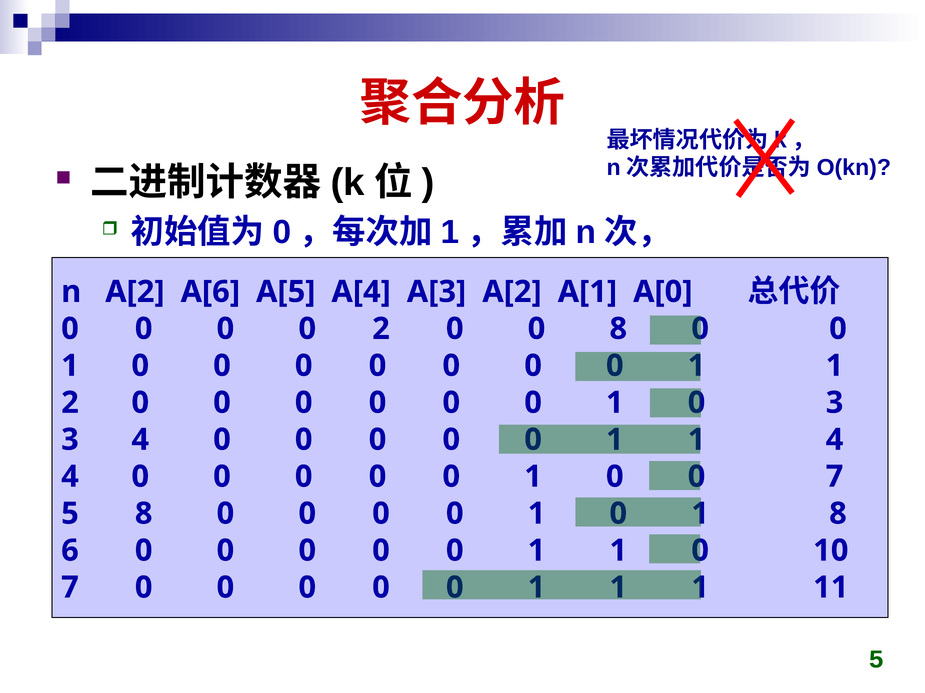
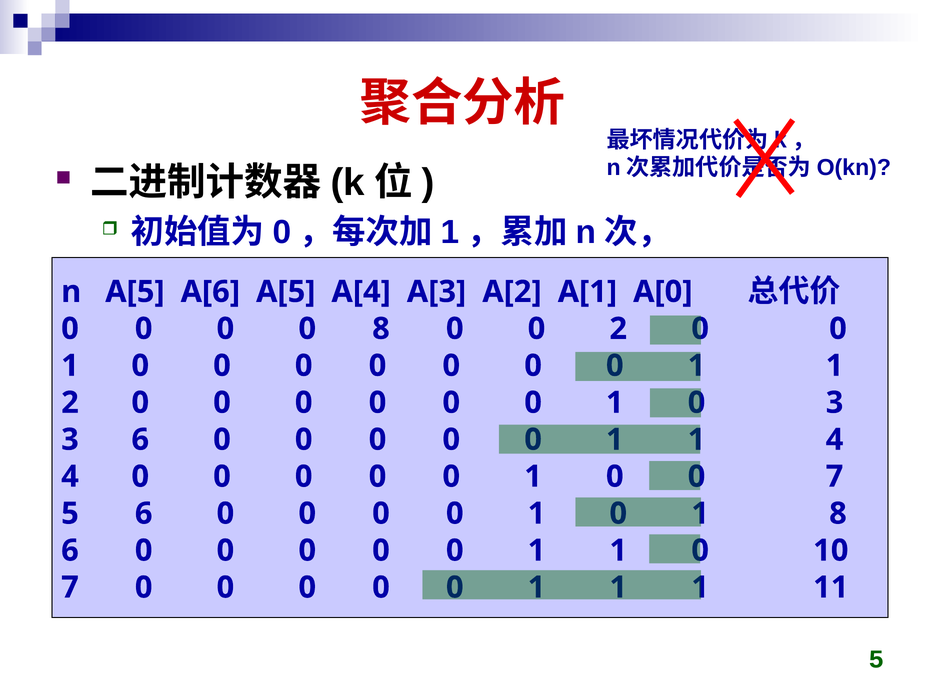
n A[2: A[2 -> A[5 (135, 292)
0 2: 2 -> 8 (381, 329)
0 8: 8 -> 2 (618, 329)
3 4: 4 -> 6 (140, 440)
5 8: 8 -> 6 (144, 514)
